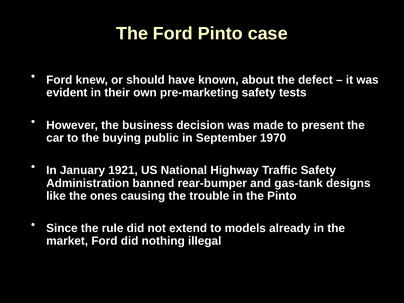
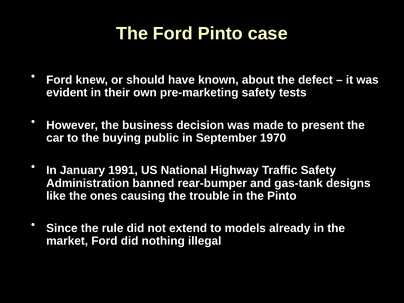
1921: 1921 -> 1991 (123, 170)
